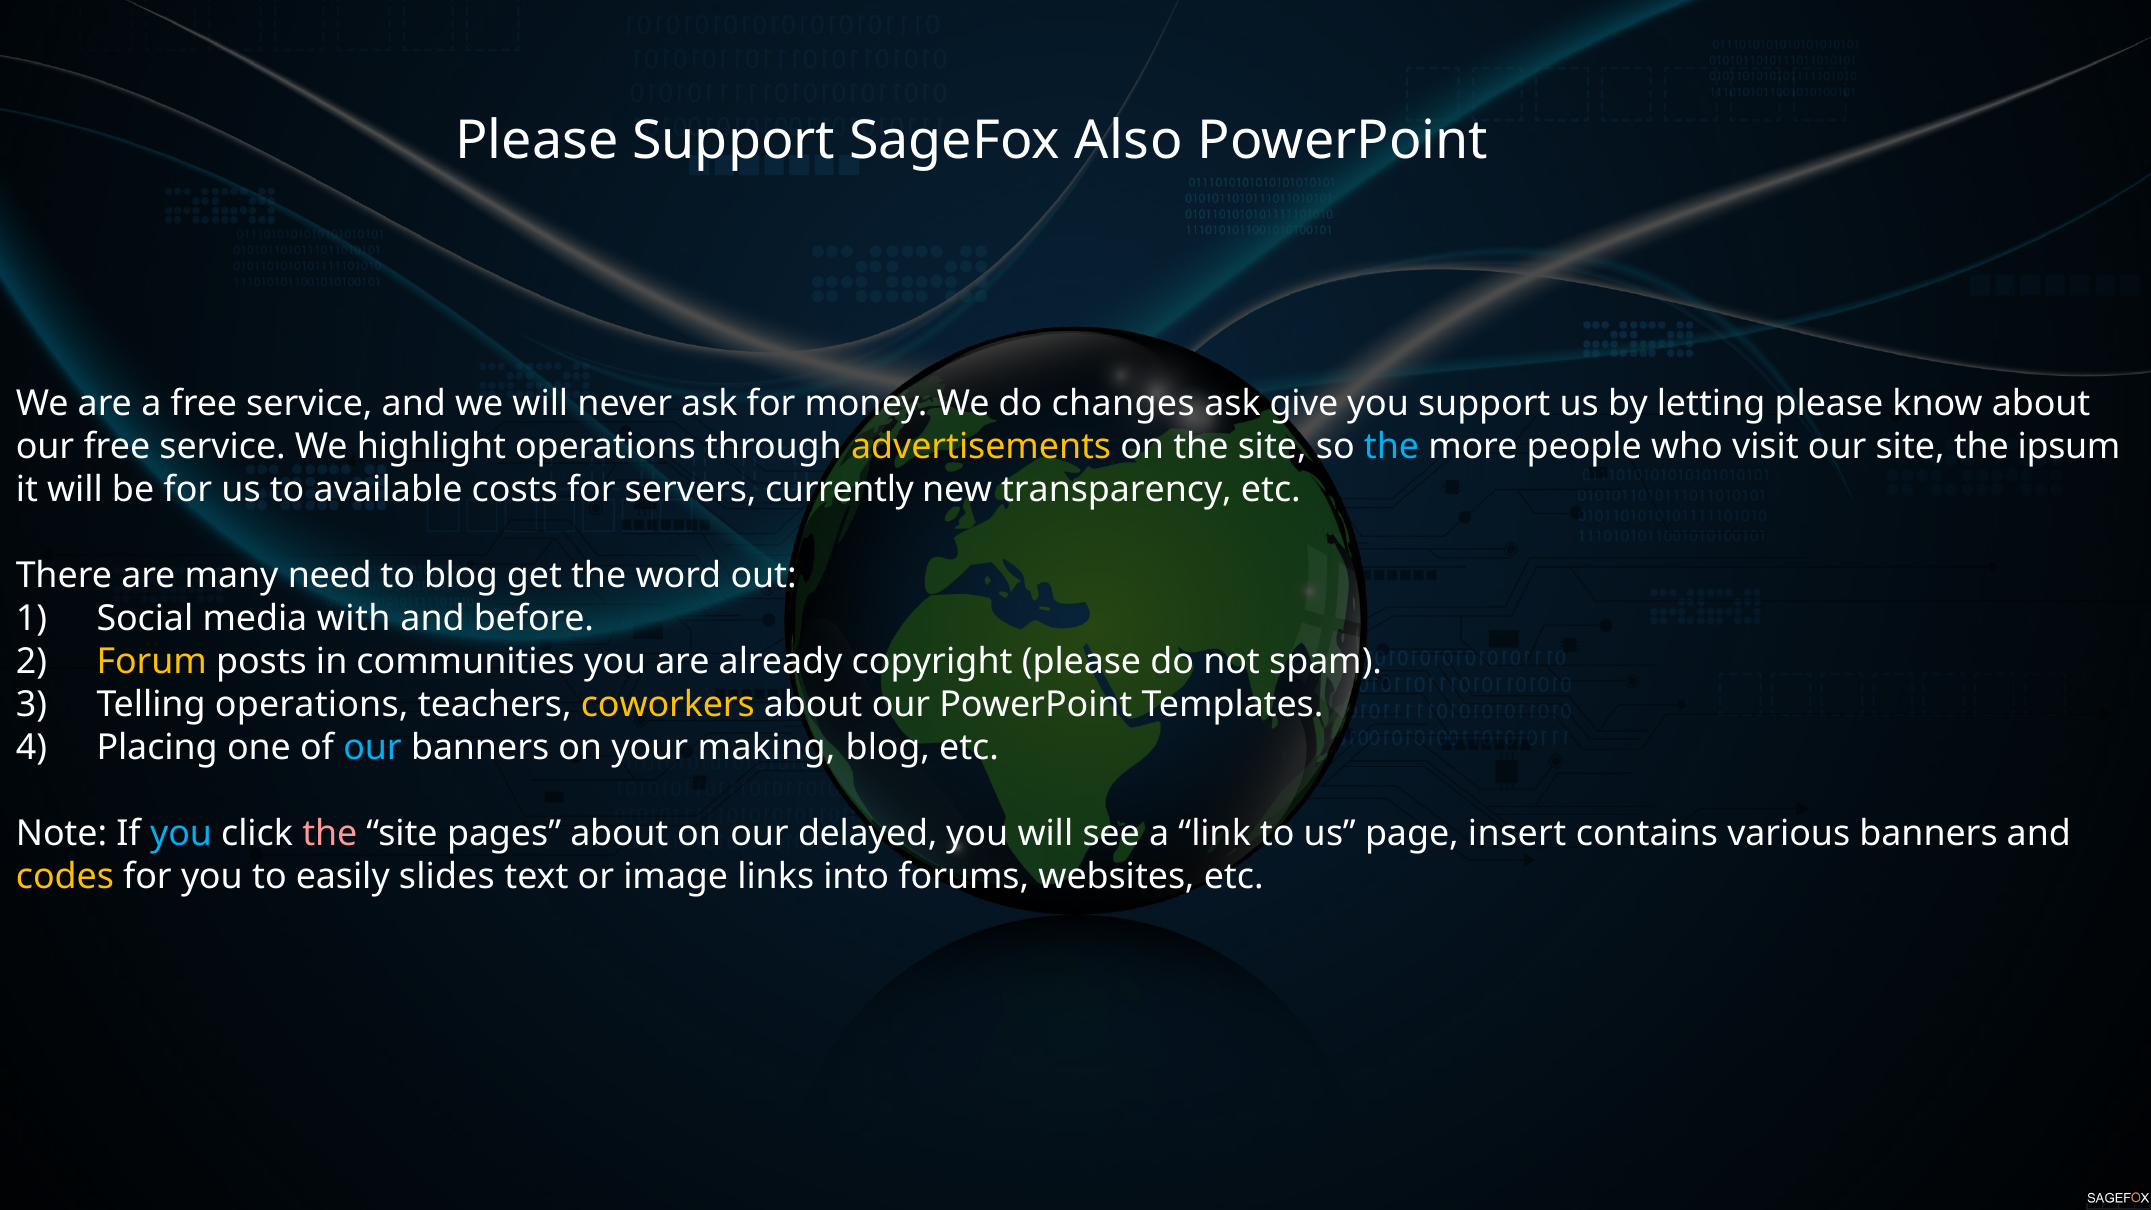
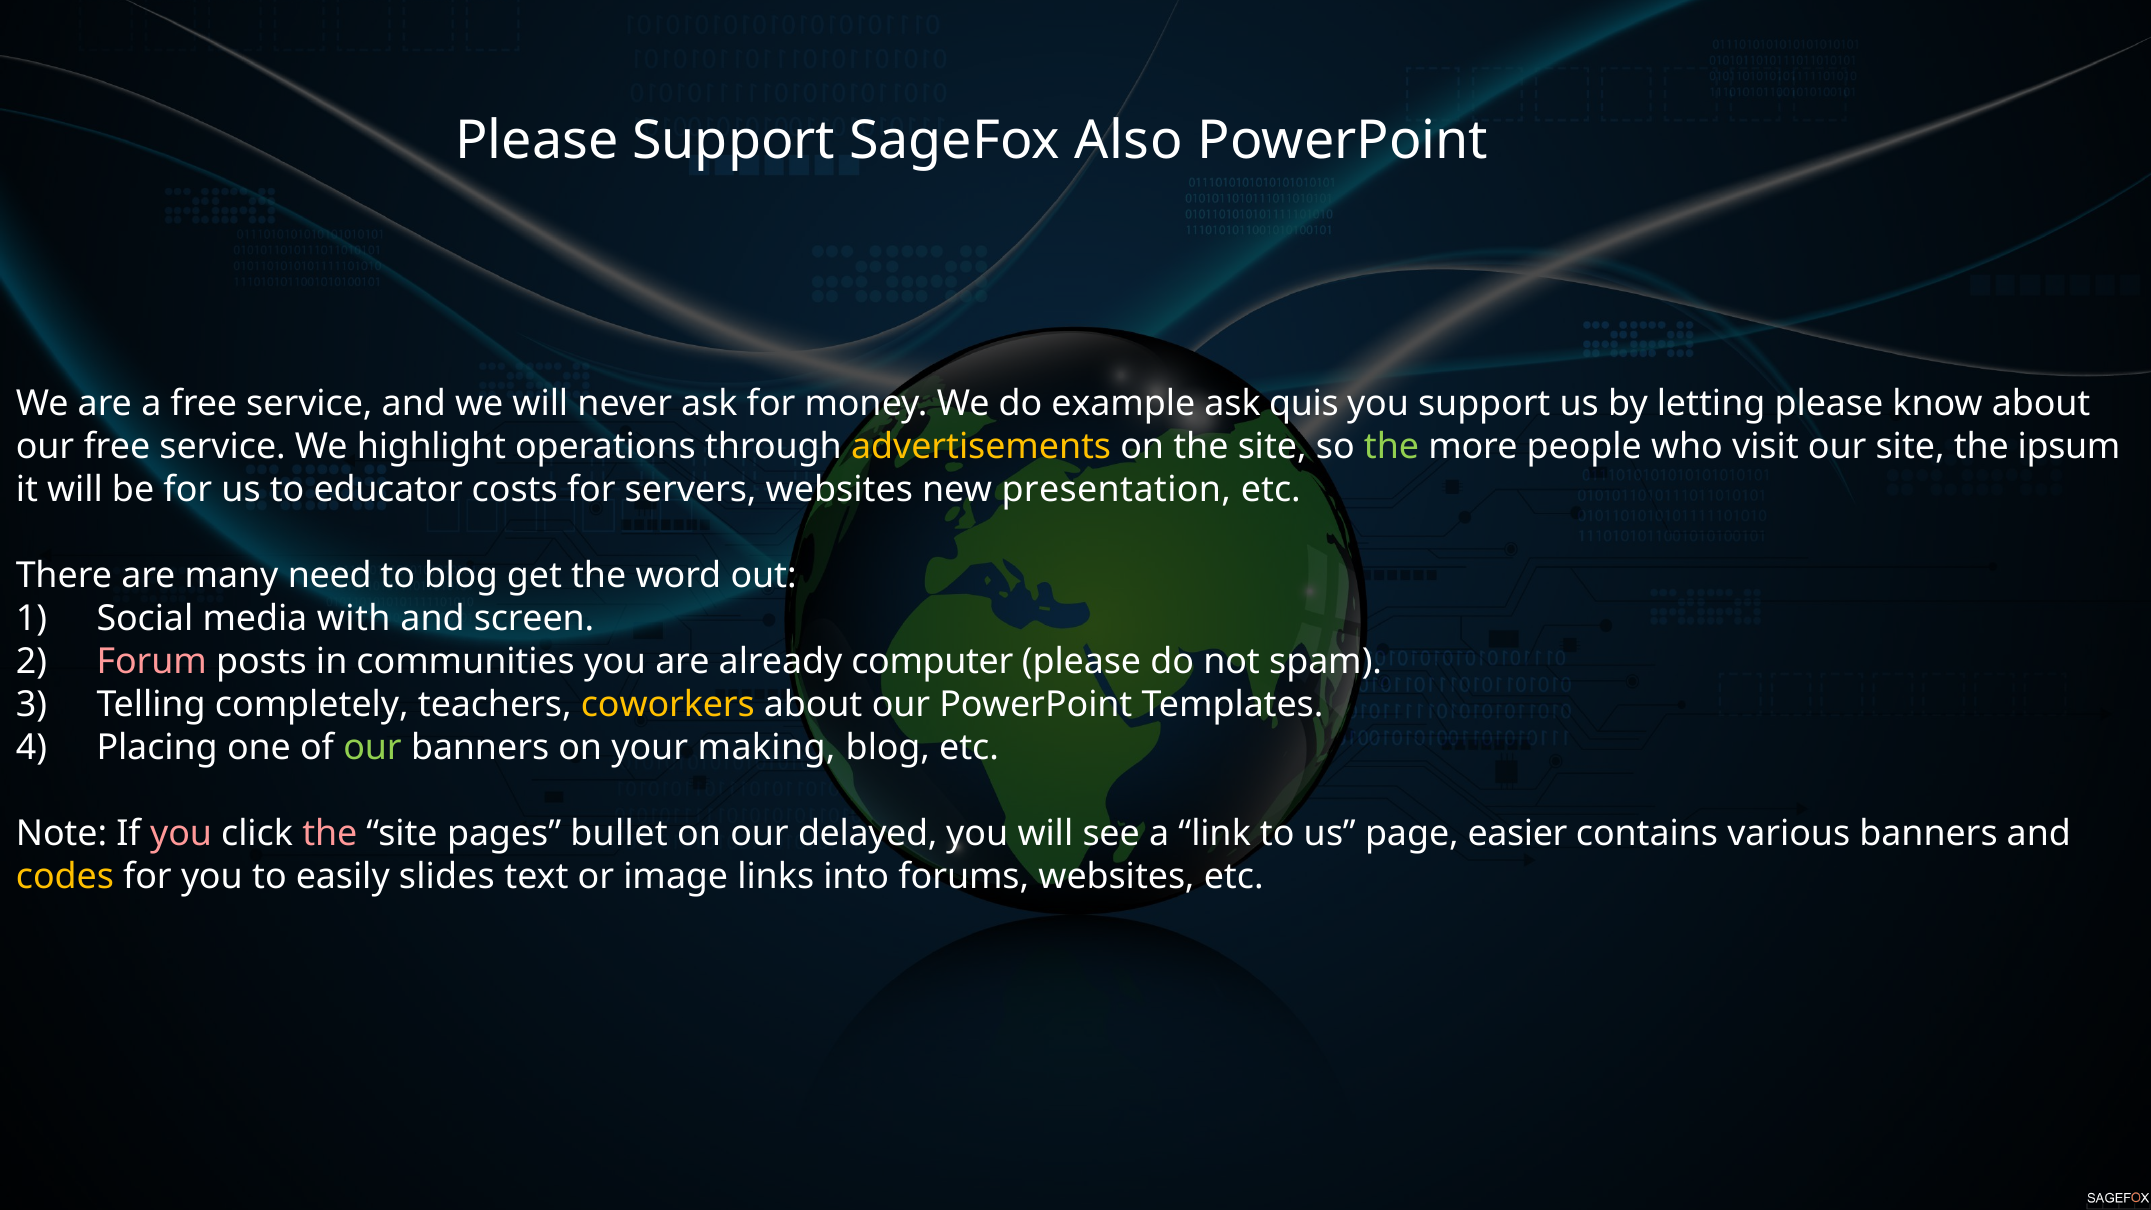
changes: changes -> example (1123, 403)
give: give -> quis (1304, 403)
the colour: light blue -> light green (1391, 446)
available: available -> educator (388, 489)
servers currently: currently -> websites (839, 489)
transparency: transparency -> presentation (1116, 489)
before: before -> screen (534, 618)
Forum colour: yellow -> pink (152, 661)
copyright: copyright -> computer (932, 661)
Telling operations: operations -> completely (312, 704)
our colour: light blue -> light green (373, 747)
you colour: light blue -> pink (181, 833)
pages about: about -> bullet (619, 833)
insert: insert -> easier (1517, 833)
